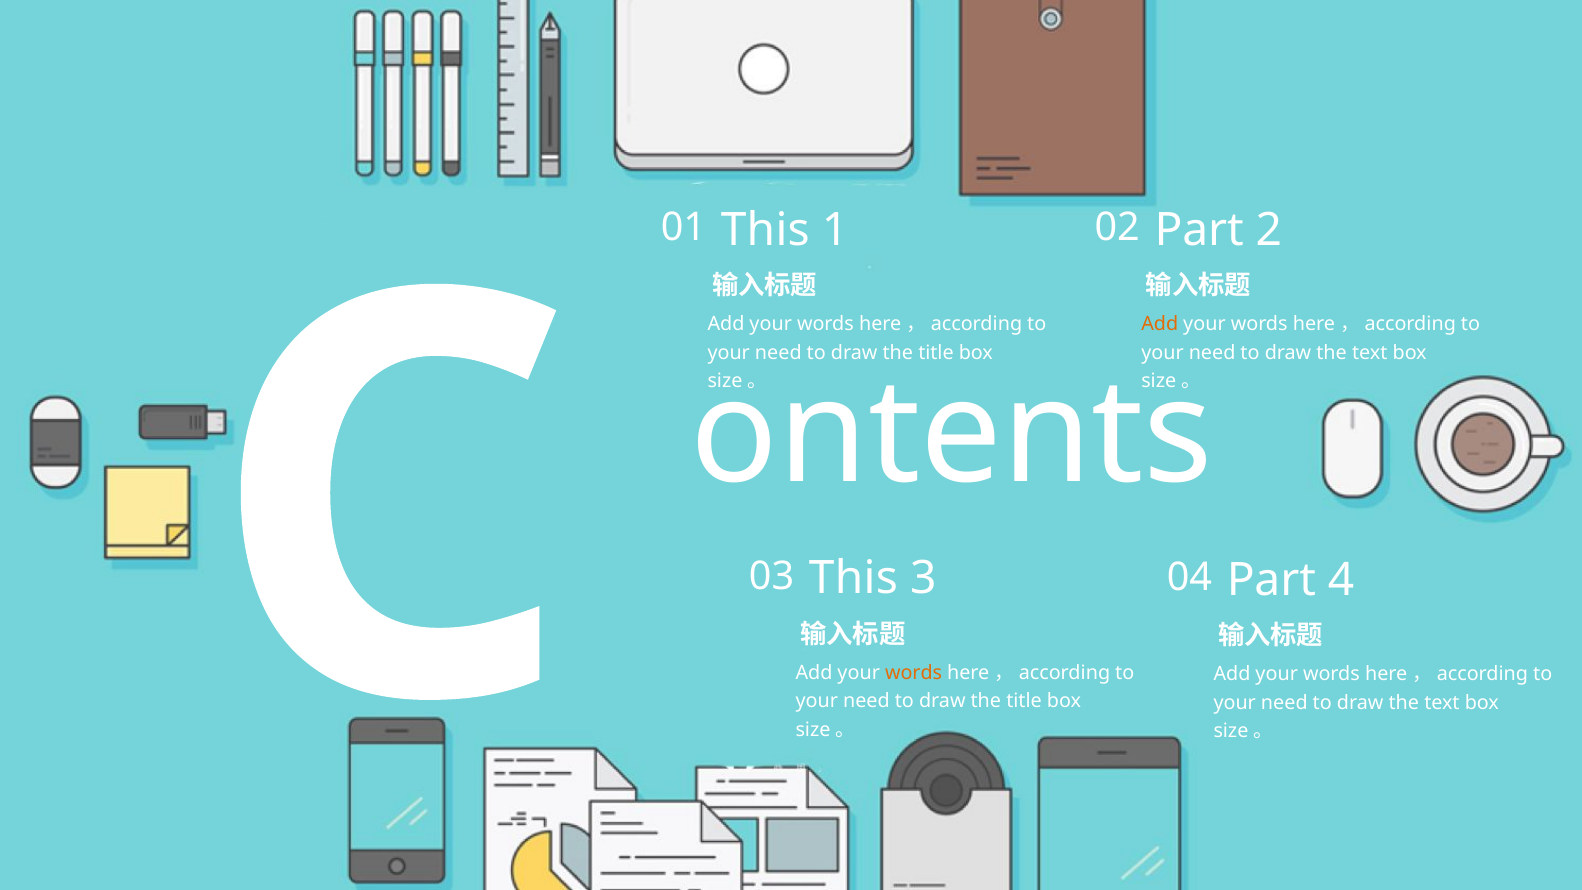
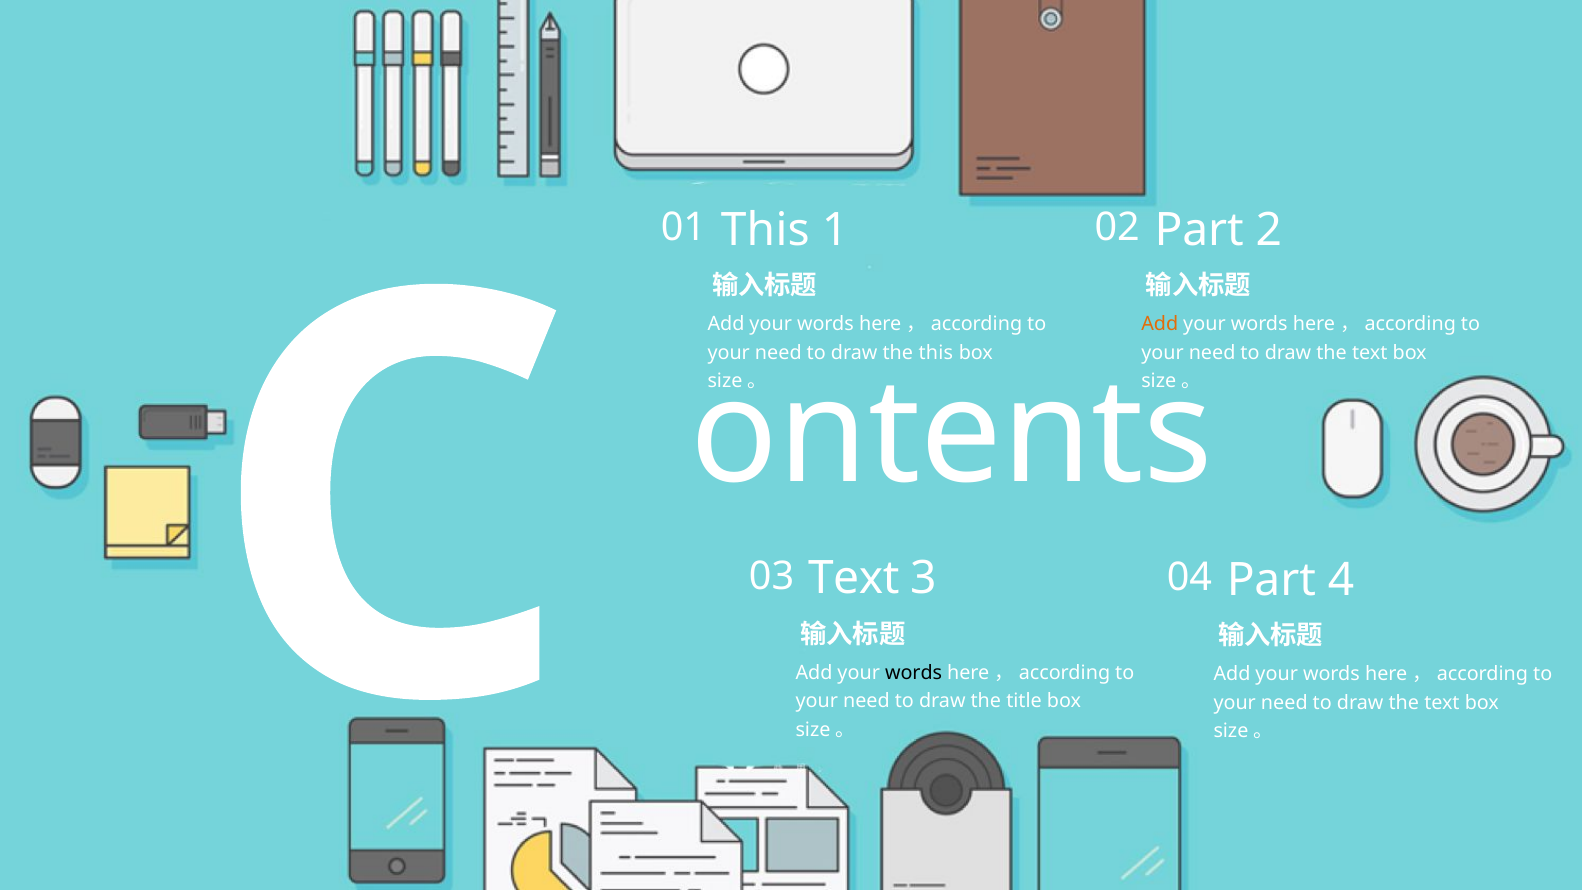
title: title -> this (936, 353)
03 This: This -> Text (854, 579)
words colour: orange -> black (914, 673)
